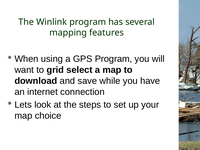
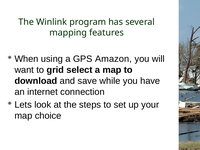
GPS Program: Program -> Amazon (113, 59)
